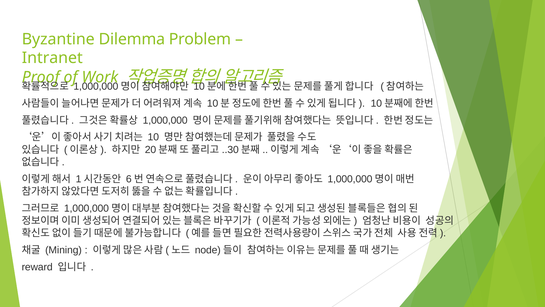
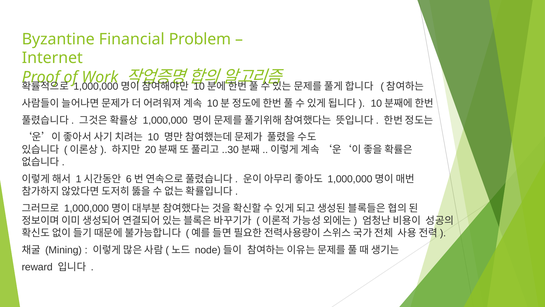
Dilemma: Dilemma -> Financial (132, 39)
Intranet: Intranet -> Internet (52, 58)
